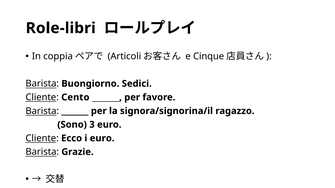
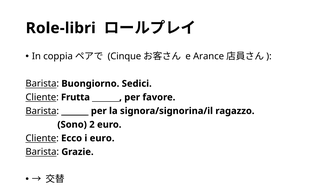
Articoli: Articoli -> Cinque (124, 56)
Cinque: Cinque -> Arance (209, 56)
Cento: Cento -> Frutta (75, 97)
3: 3 -> 2 (92, 125)
